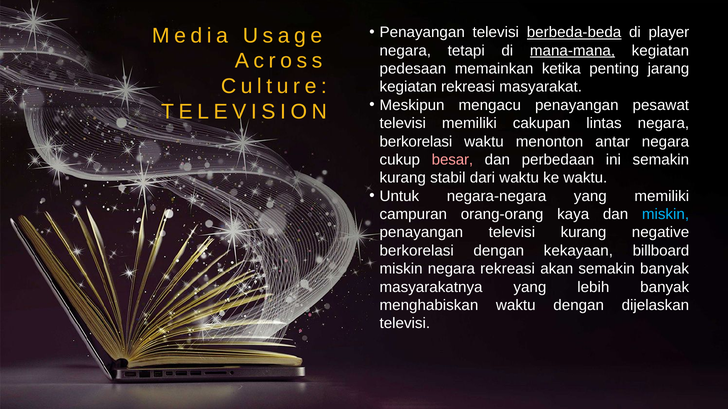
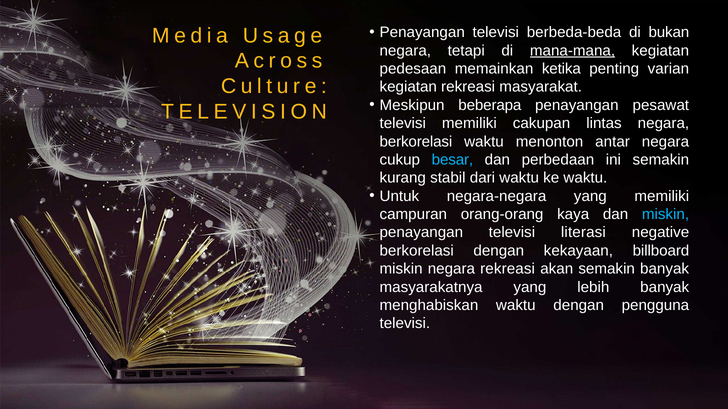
berbeda-beda underline: present -> none (574, 32)
player: player -> bukan (669, 32)
jarang: jarang -> varian (668, 69)
mengacu: mengacu -> beberapa (490, 105)
besar colour: pink -> light blue (452, 160)
televisi kurang: kurang -> literasi (583, 233)
dijelaskan: dijelaskan -> pengguna (655, 306)
